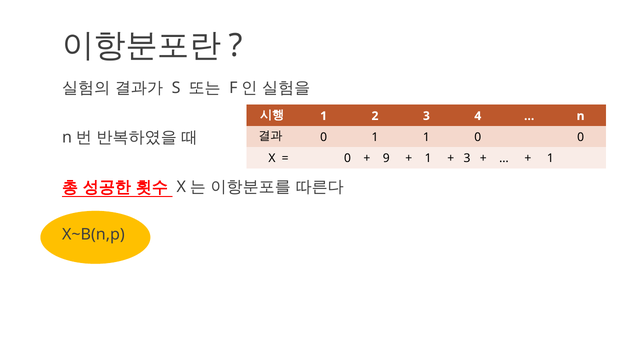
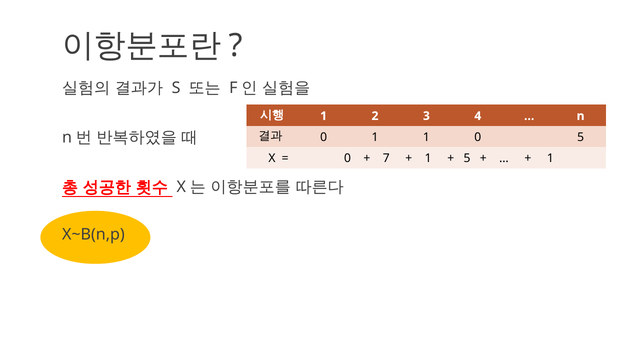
0 0: 0 -> 5 (581, 137)
9: 9 -> 7 (386, 158)
3: 3 -> 5 (467, 158)
